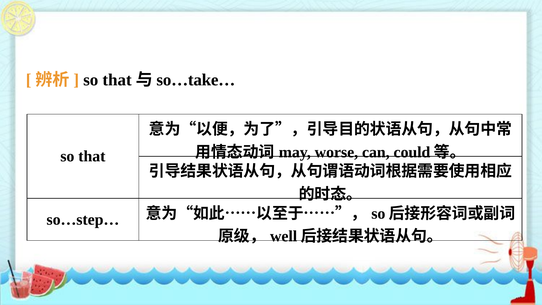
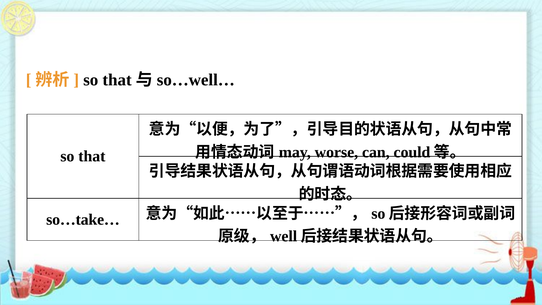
so…take…: so…take… -> so…well… (196, 80)
so…step…: so…step… -> so…take… (83, 219)
